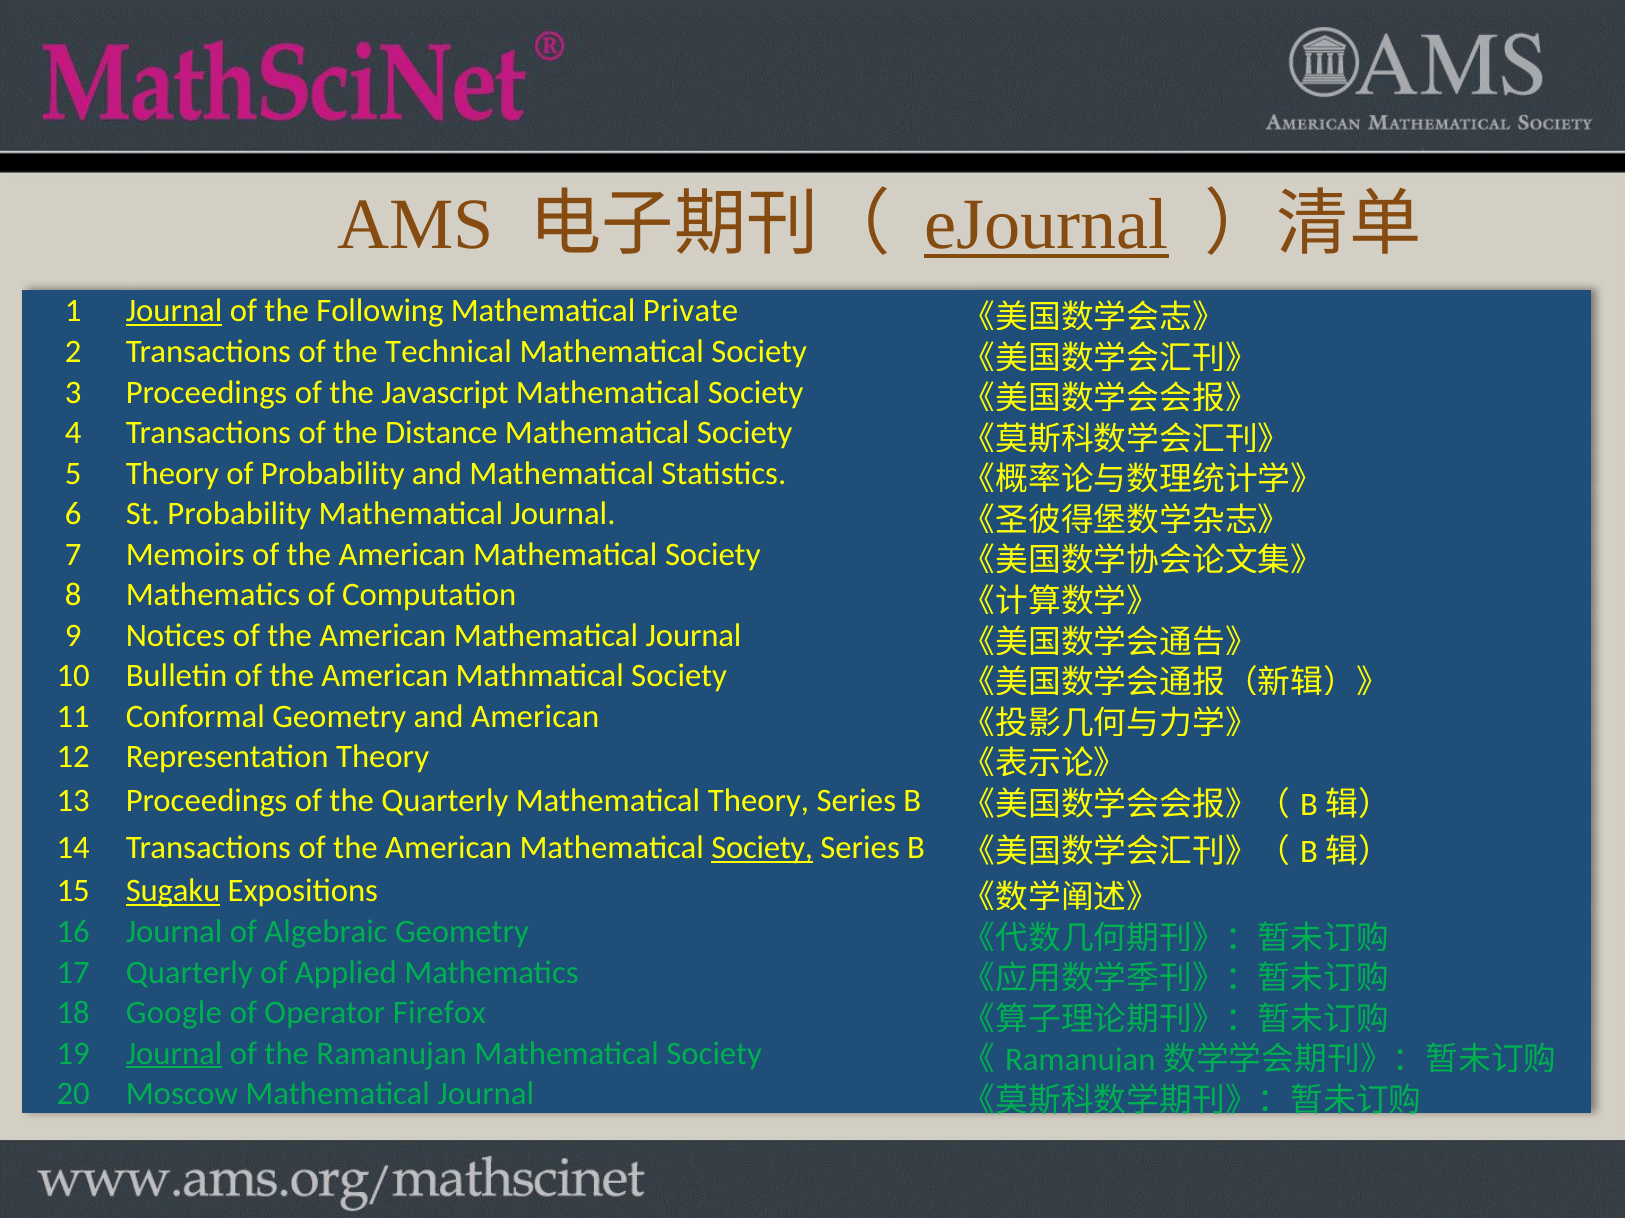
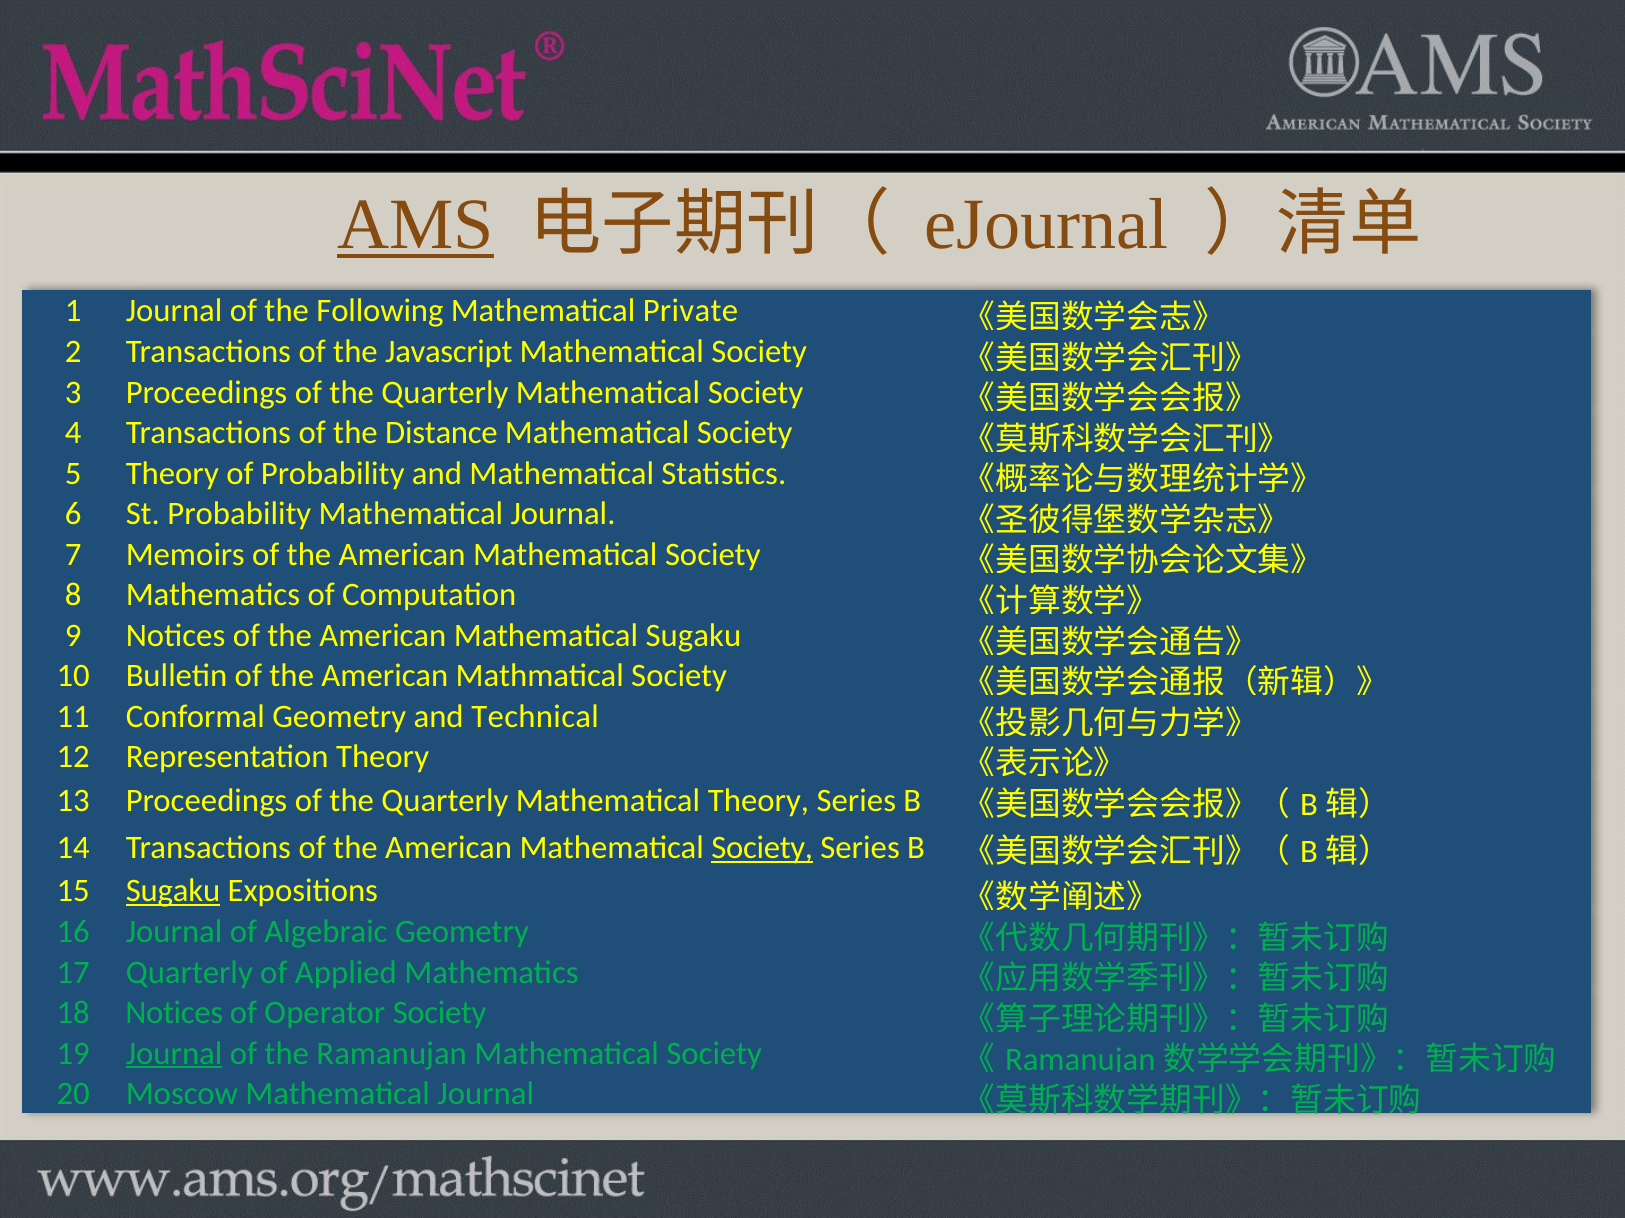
AMS underline: none -> present (416, 225)
eJournal underline: present -> none (1047, 225)
Journal underline: present -> none (174, 311)
Technical: Technical -> Javascript (449, 352)
Javascript: Javascript -> Quarterly (445, 392)
American Mathematical Journal: Journal -> Sugaku (693, 636)
and American: American -> Technical (535, 717)
18 Google: Google -> Notices (174, 1013)
Operator Firefox: Firefox -> Society (440, 1013)
